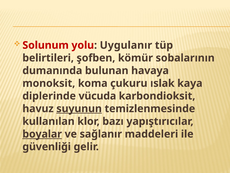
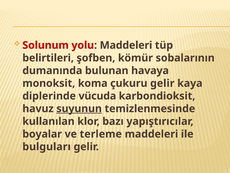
yolu Uygulanır: Uygulanır -> Maddeleri (126, 45)
çukuru ıslak: ıslak -> gelir (162, 83)
boyalar underline: present -> none (42, 134)
sağlanır: sağlanır -> terleme (101, 134)
güvenliği: güvenliği -> bulguları (47, 146)
